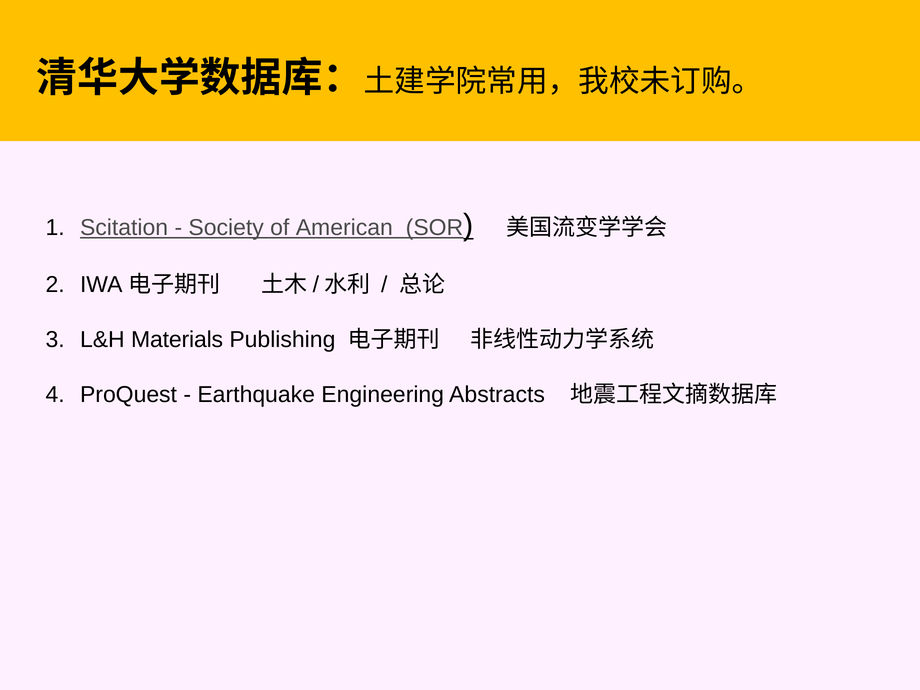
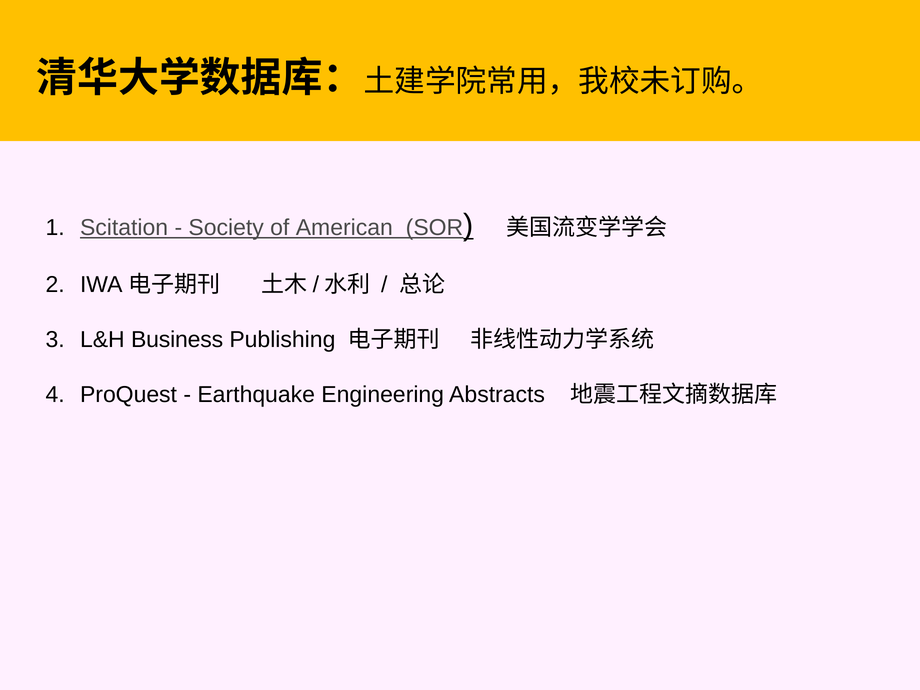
Materials: Materials -> Business (177, 340)
